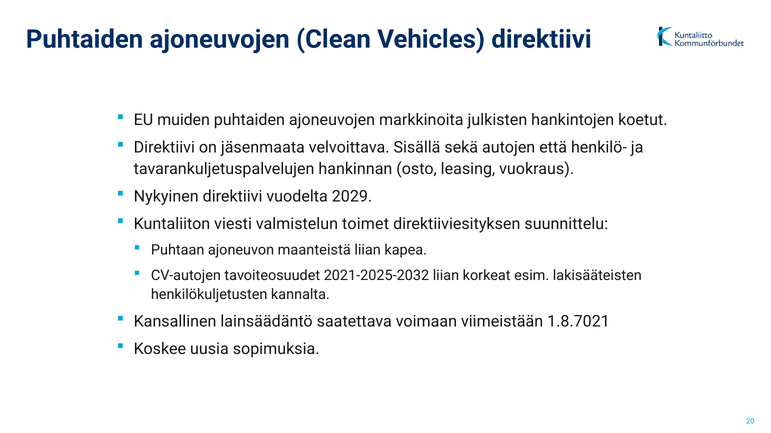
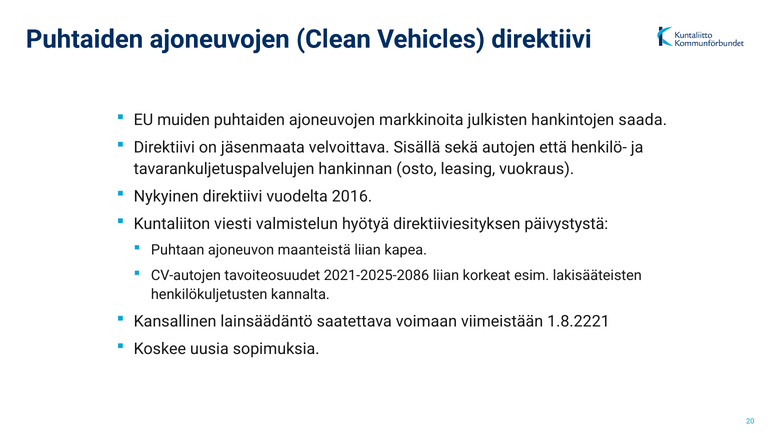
koetut: koetut -> saada (643, 120)
2029: 2029 -> 2016 (352, 197)
toimet: toimet -> hyötyä (366, 224)
suunnittelu: suunnittelu -> päivystystä (566, 224)
2021-2025-2032: 2021-2025-2032 -> 2021-2025-2086 (376, 276)
1.8.7021: 1.8.7021 -> 1.8.2221 (579, 322)
